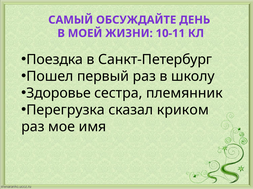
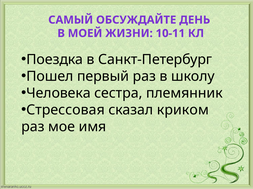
Здоровье: Здоровье -> Человека (59, 93)
Перегрузка: Перегрузка -> Стрессовая (66, 110)
